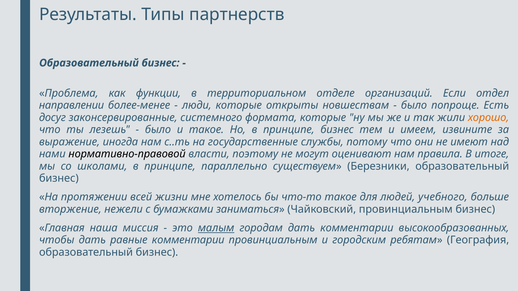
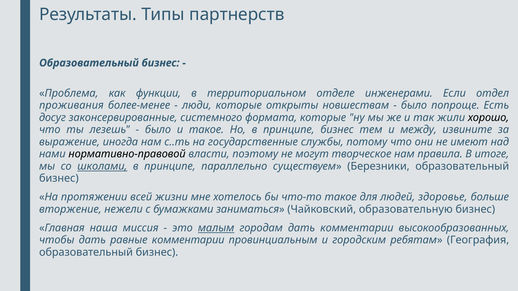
организаций: организаций -> инженерами (399, 93)
направлении: направлении -> проживания (71, 105)
хорошо colour: orange -> black (489, 118)
имеем: имеем -> между (419, 130)
оценивают: оценивают -> творческое (362, 154)
школами underline: none -> present (102, 166)
учебного: учебного -> здоровье (443, 197)
Чайковский провинциальным: провинциальным -> образовательную (406, 209)
